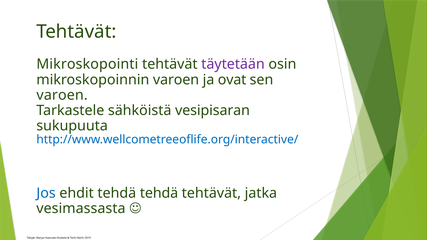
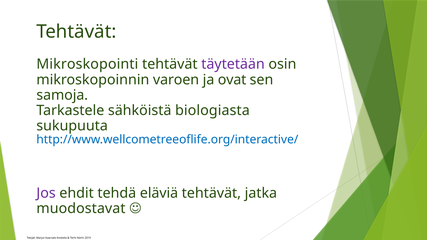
varoen: varoen -> samoja (62, 95)
vesipisaran: vesipisaran -> biologiasta (212, 110)
Jos colour: blue -> purple (46, 193)
tehdä tehdä: tehdä -> eläviä (159, 193)
vesimassasta: vesimassasta -> muodostavat (81, 209)
